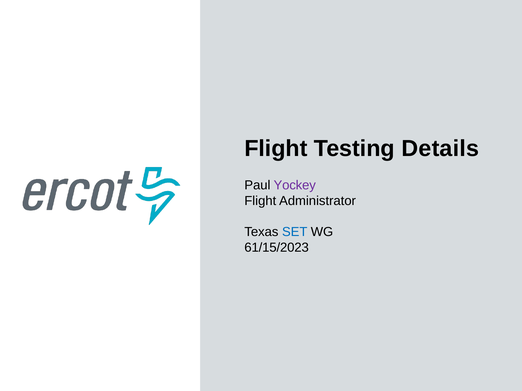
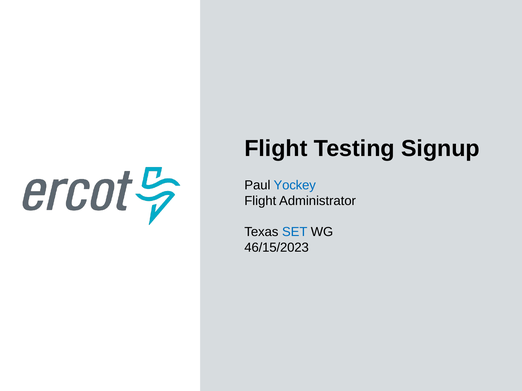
Details: Details -> Signup (440, 149)
Yockey colour: purple -> blue (295, 185)
61/15/2023: 61/15/2023 -> 46/15/2023 (277, 248)
